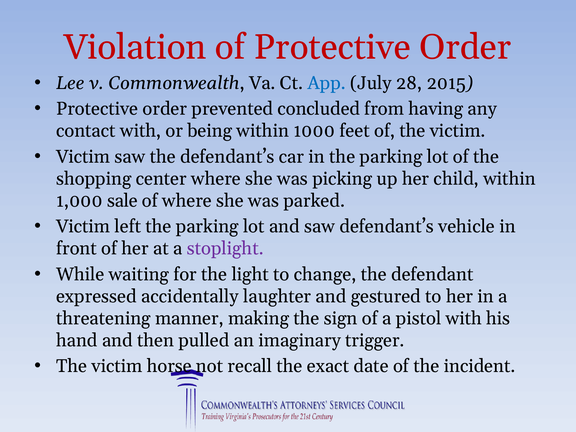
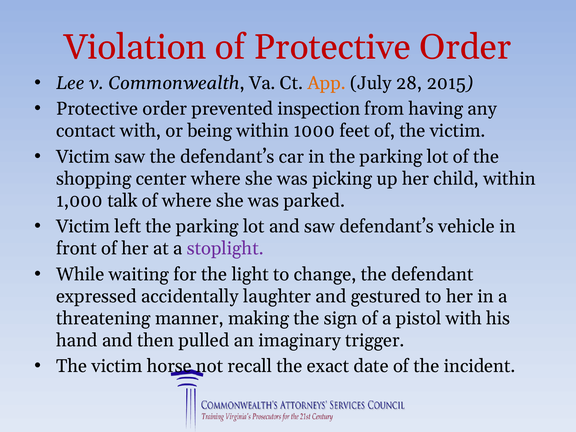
App colour: blue -> orange (327, 83)
concluded: concluded -> inspection (319, 109)
sale: sale -> talk (122, 201)
